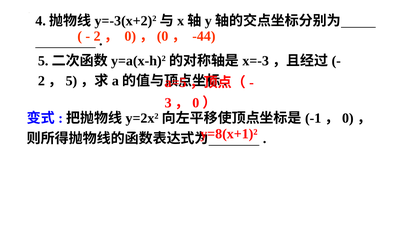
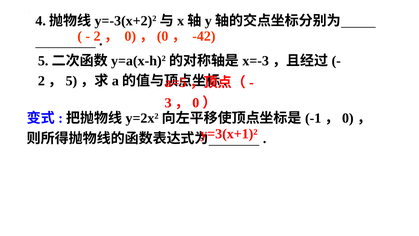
-44: -44 -> -42 (204, 36)
y=8(x+1)²: y=8(x+1)² -> y=3(x+1)² (229, 134)
